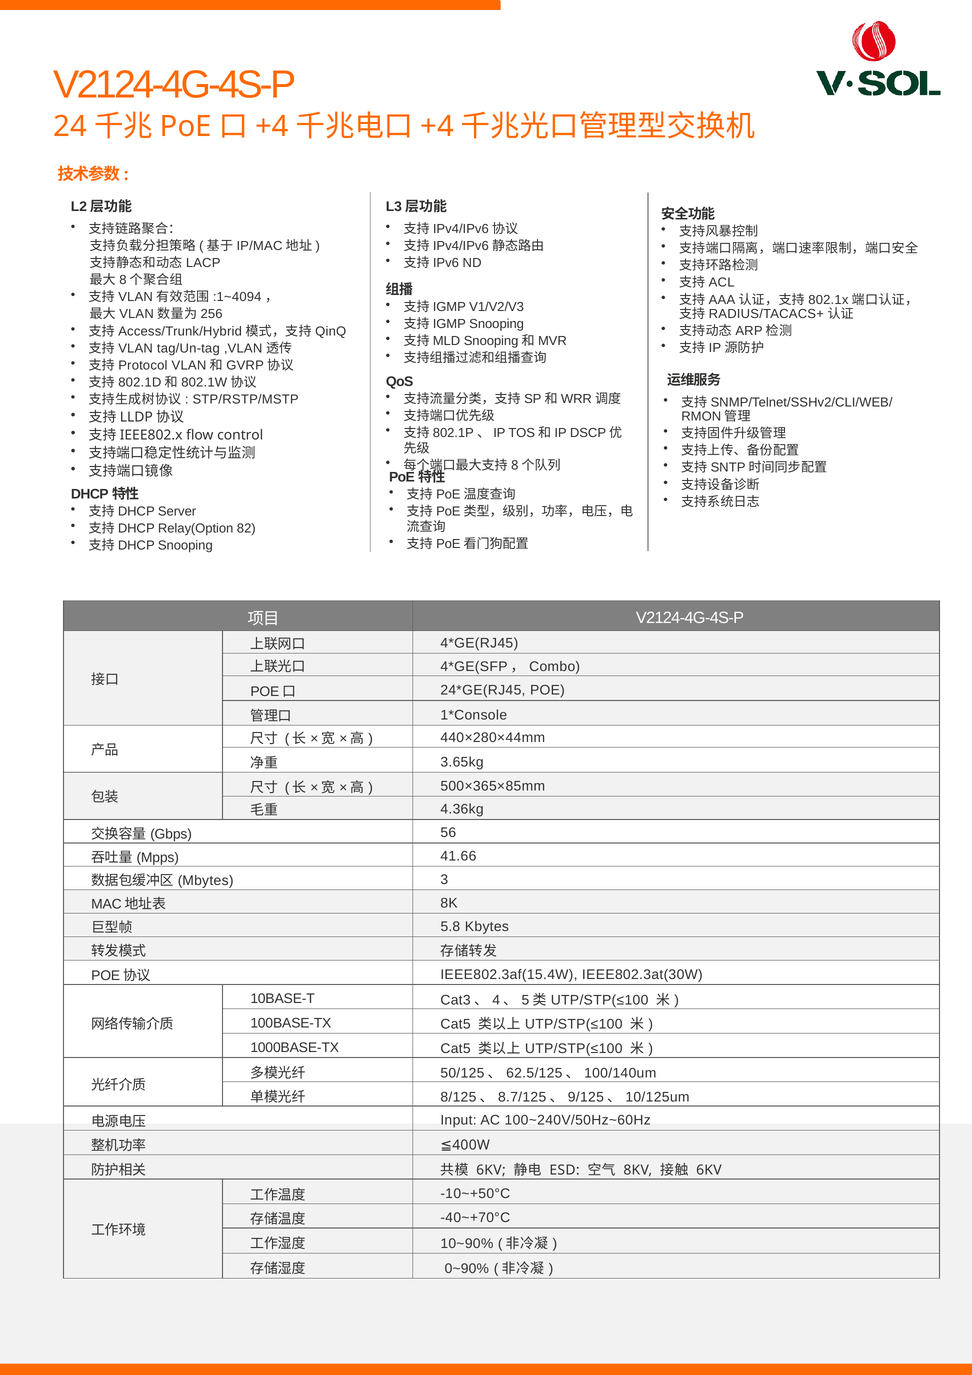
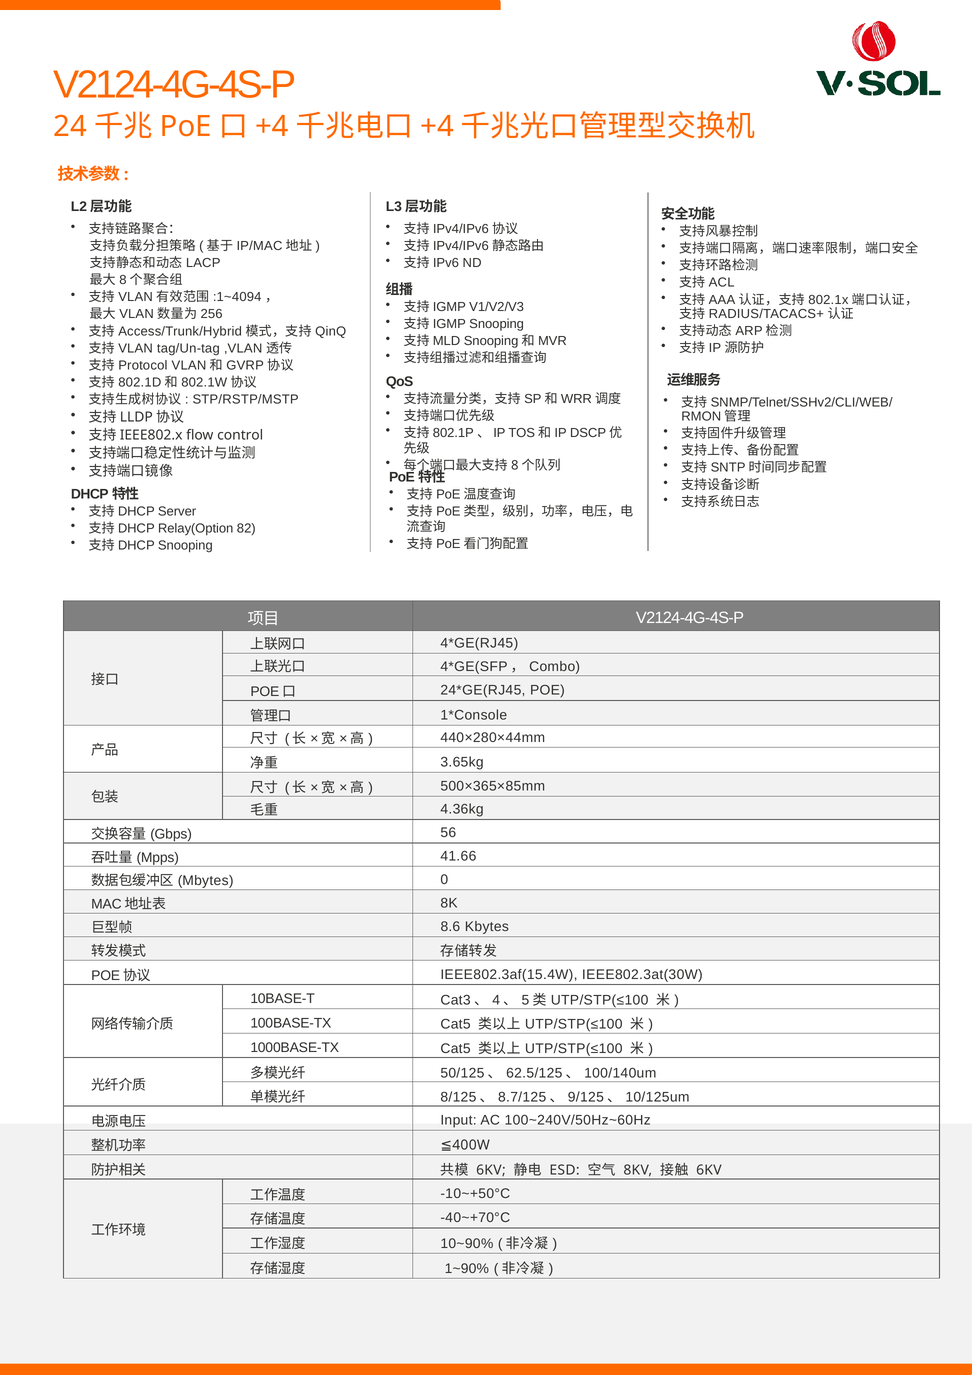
3: 3 -> 0 (444, 880)
5.8: 5.8 -> 8.6 (450, 927)
0~90%: 0~90% -> 1~90% (467, 1269)
